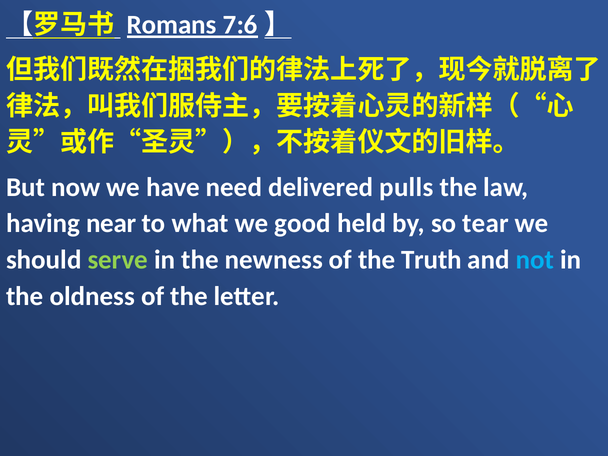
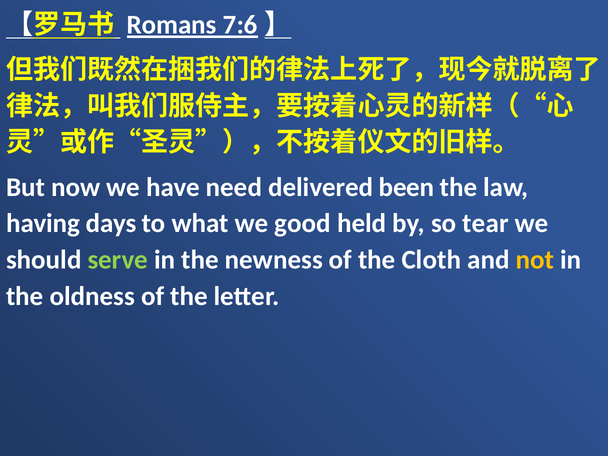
pulls: pulls -> been (407, 187)
near: near -> days (111, 223)
Truth: Truth -> Cloth (431, 260)
not colour: light blue -> yellow (535, 260)
